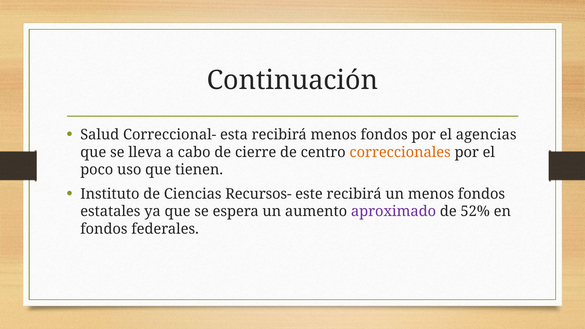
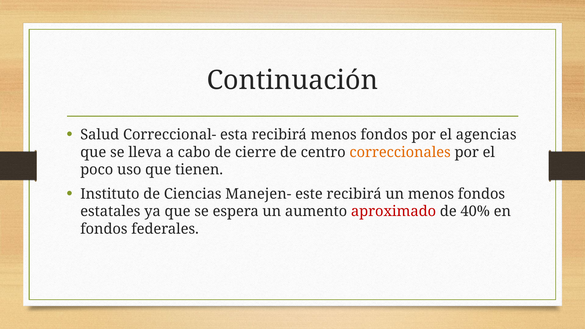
Recursos-: Recursos- -> Manejen- (258, 194)
aproximado colour: purple -> red (394, 211)
52%: 52% -> 40% (475, 211)
